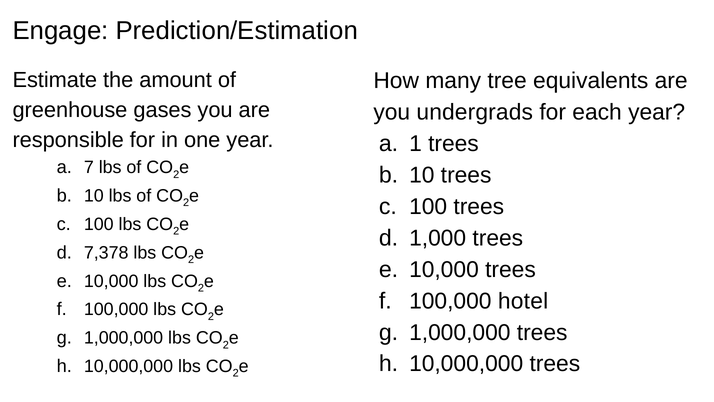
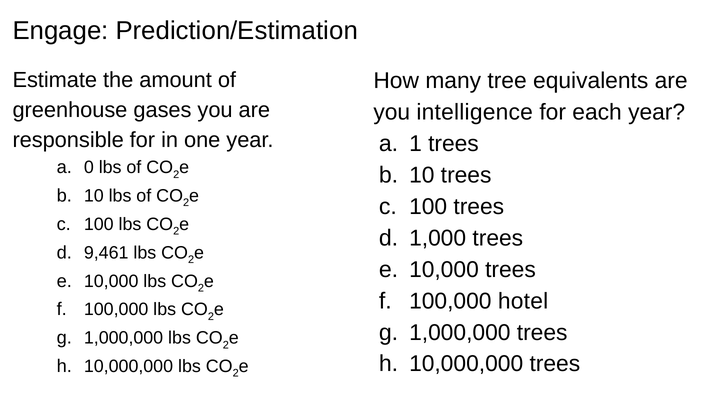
undergrads: undergrads -> intelligence (475, 112)
7: 7 -> 0 (89, 167)
7,378: 7,378 -> 9,461 (106, 252)
